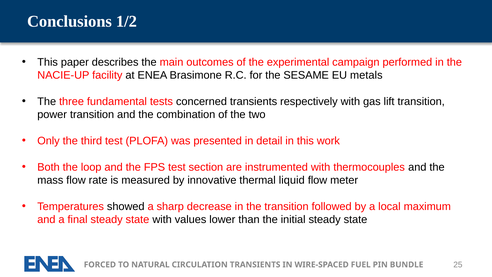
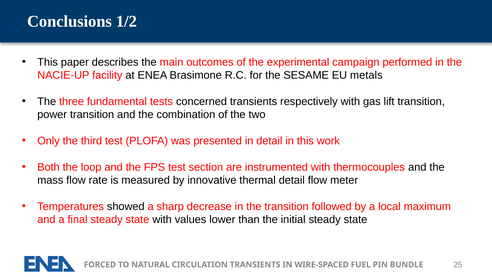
thermal liquid: liquid -> detail (292, 180)
